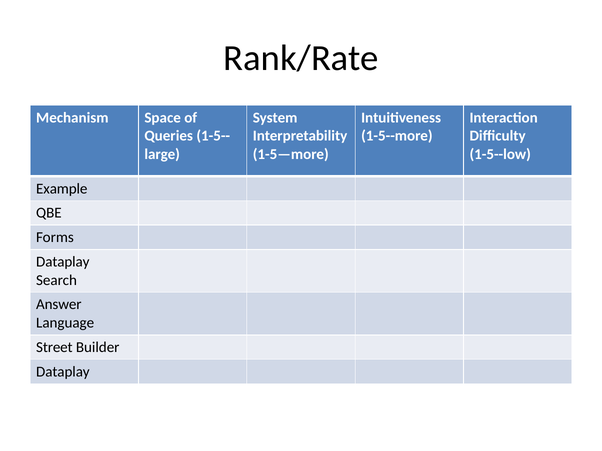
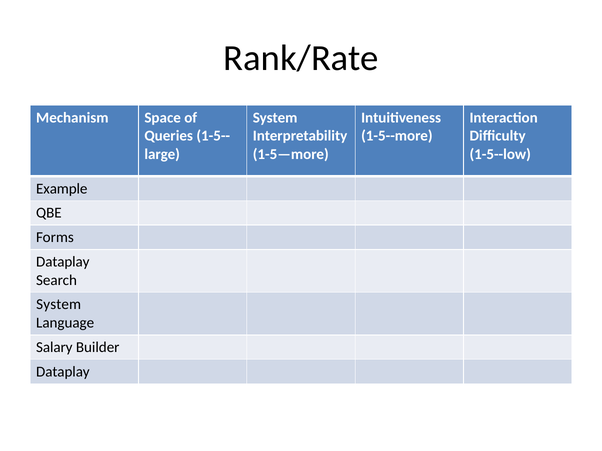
Answer: Answer -> System (59, 305)
Street: Street -> Salary (54, 348)
